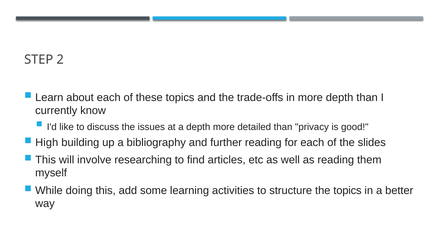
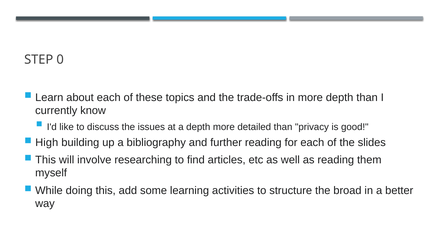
2: 2 -> 0 (60, 60)
the topics: topics -> broad (347, 190)
